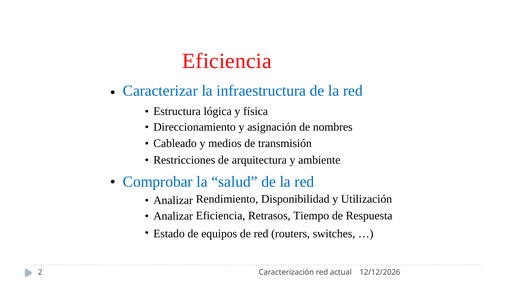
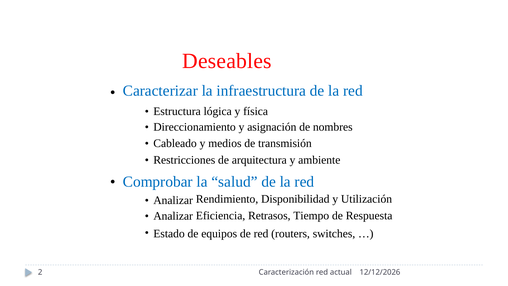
Eficiencia: Eficiencia -> Deseables (227, 61)
